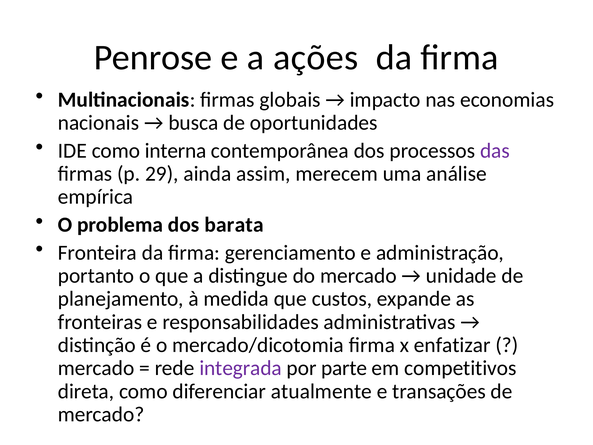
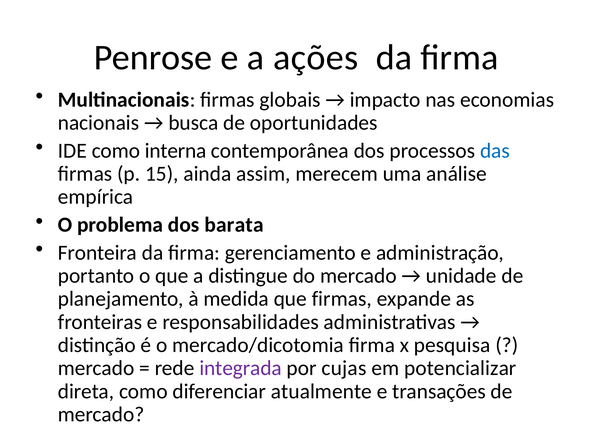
das colour: purple -> blue (495, 151)
29: 29 -> 15 (162, 174)
que custos: custos -> firmas (342, 299)
enfatizar: enfatizar -> pesquisa (452, 345)
parte: parte -> cujas (344, 368)
competitivos: competitivos -> potencializar (460, 368)
